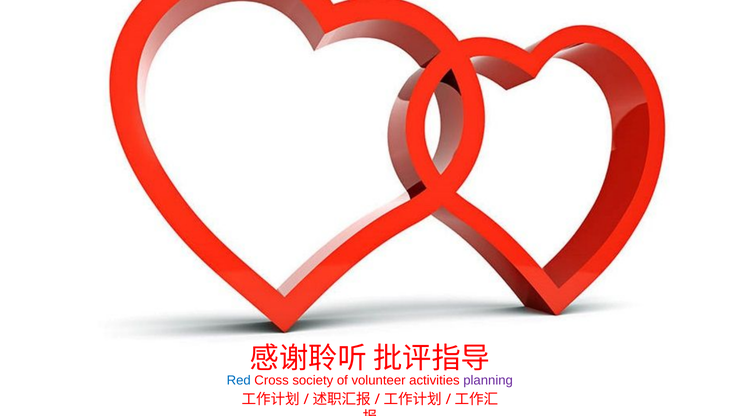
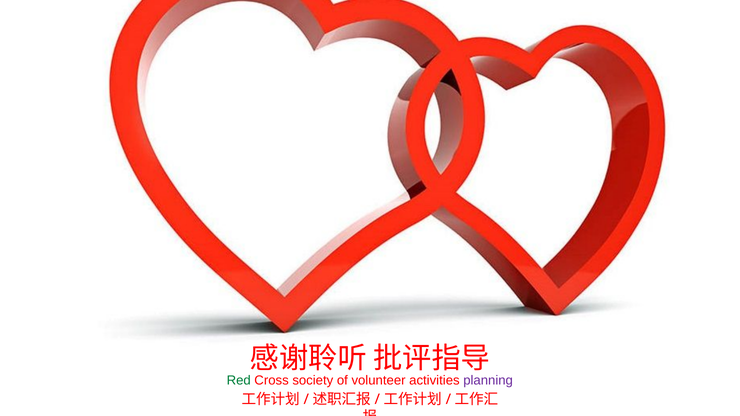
Red colour: blue -> green (239, 381)
